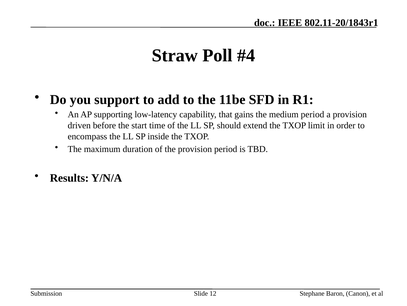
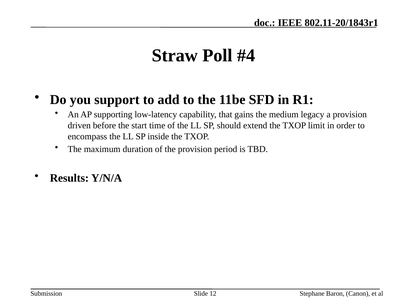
medium period: period -> legacy (313, 114)
